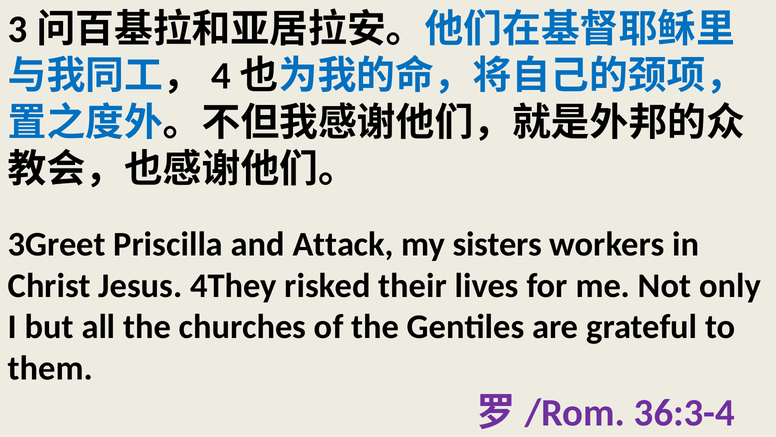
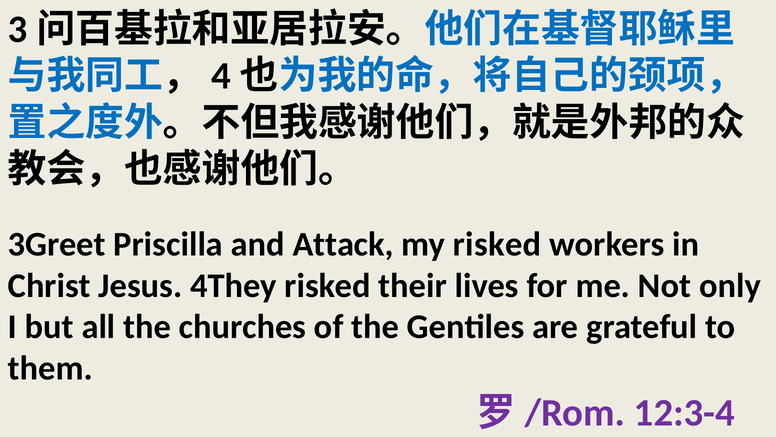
my sisters: sisters -> risked (497, 244)
36:3-4: 36:3-4 -> 12:3-4 (684, 412)
